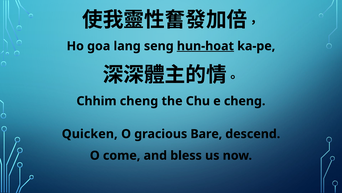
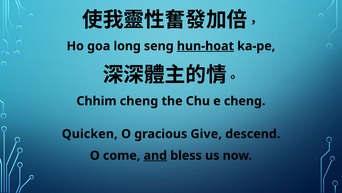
lang: lang -> long (127, 46)
Bare: Bare -> Give (206, 134)
and underline: none -> present (155, 155)
